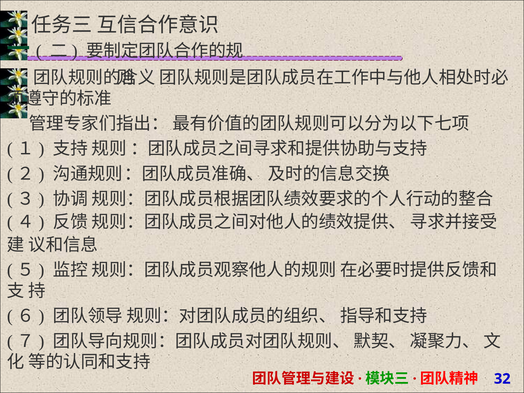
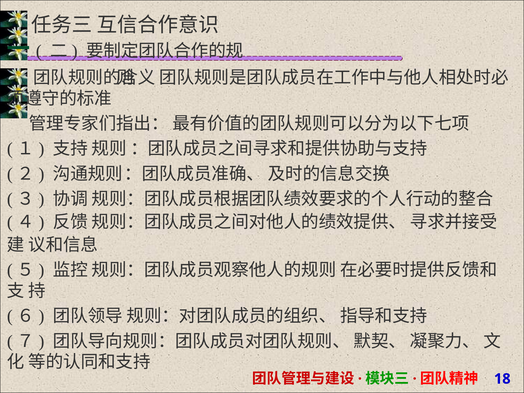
32: 32 -> 18 (502, 379)
